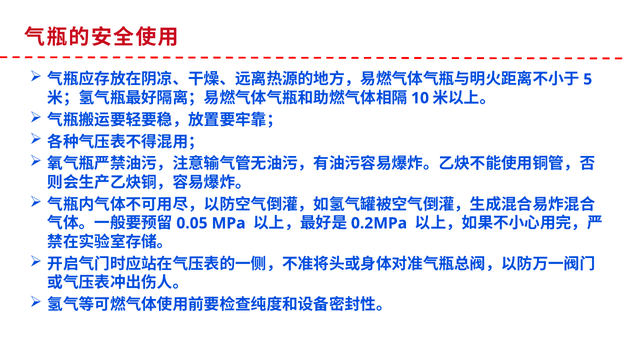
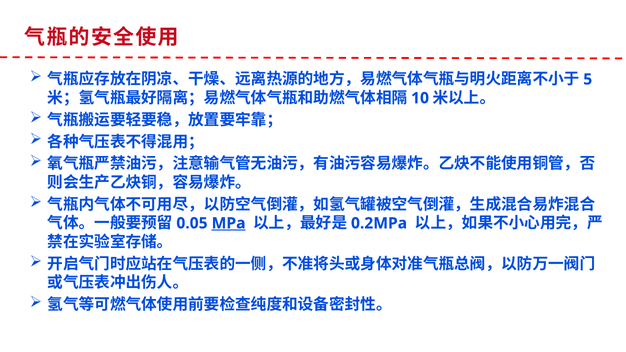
MPa underline: none -> present (229, 223)
